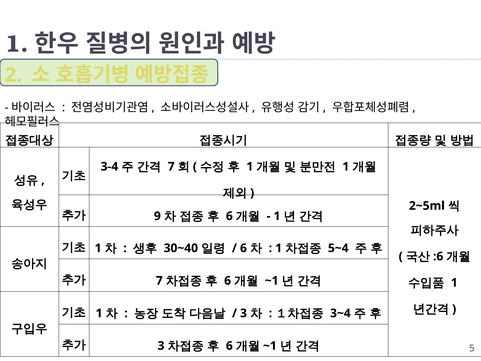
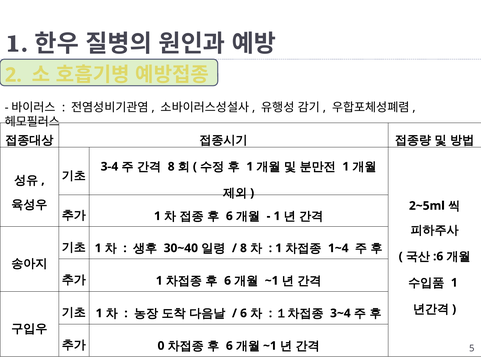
7: 7 -> 8 (171, 166)
9: 9 -> 1 (157, 216)
6: 6 -> 8 (243, 248)
5~4: 5~4 -> 1~4 (338, 248)
7: 7 -> 1 (159, 281)
3: 3 -> 6 (244, 313)
3: 3 -> 0 (161, 346)
